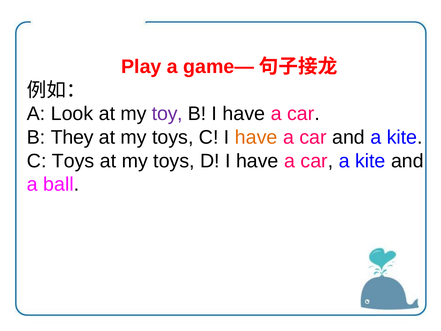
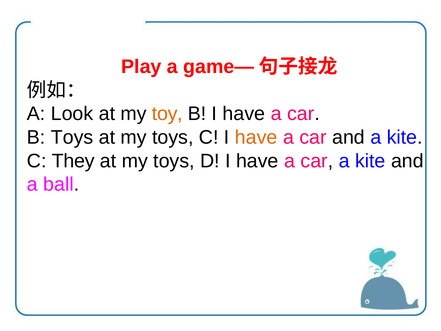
toy colour: purple -> orange (167, 114)
B They: They -> Toys (72, 137)
C Toys: Toys -> They (73, 161)
